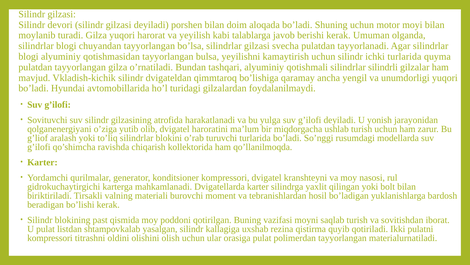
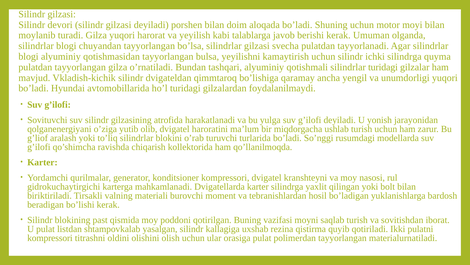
ichki turlarida: turlarida -> silindrga (404, 56)
silindrlar silindrli: silindrli -> turidagi (383, 67)
